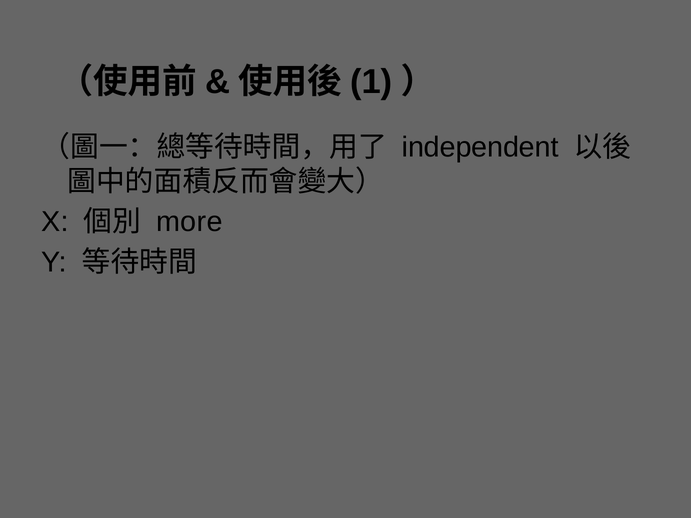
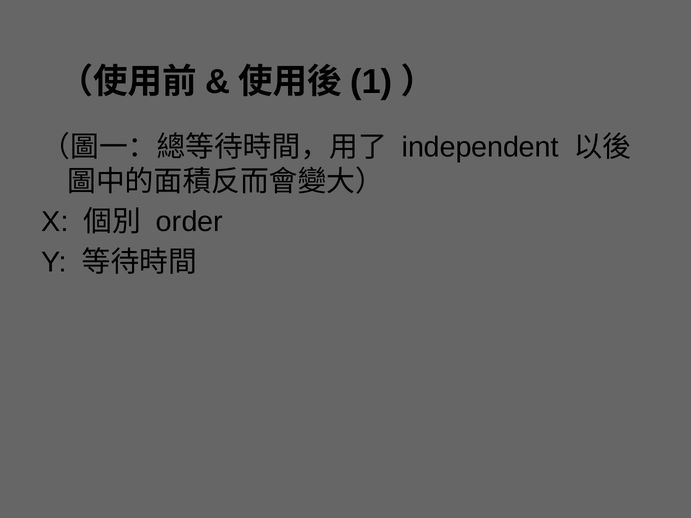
more: more -> order (190, 222)
